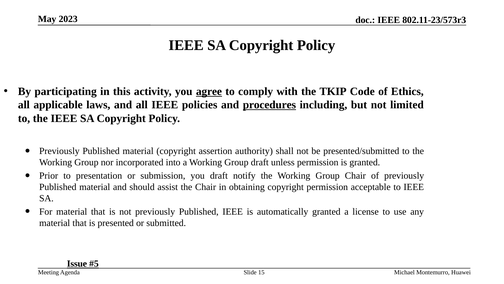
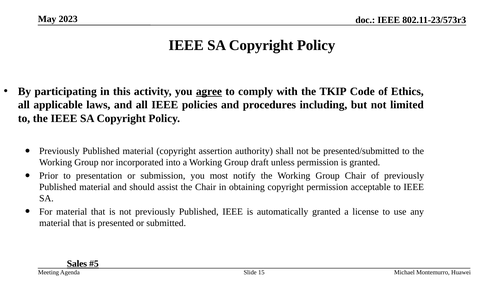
procedures underline: present -> none (269, 105)
you draft: draft -> most (219, 175)
Issue: Issue -> Sales (77, 263)
